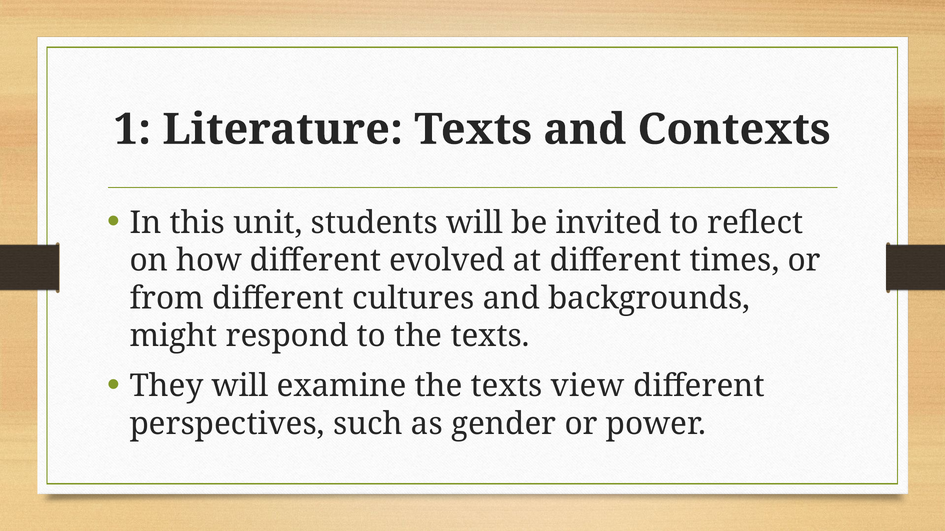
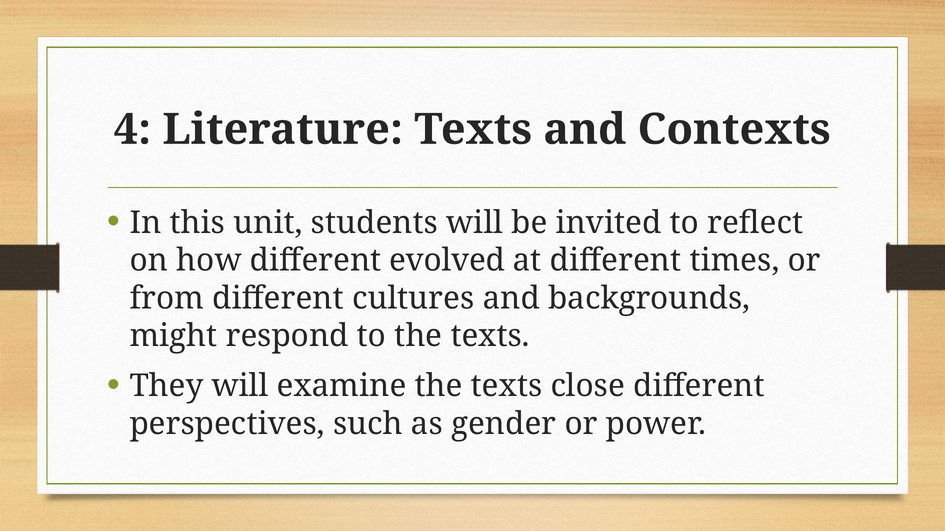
1: 1 -> 4 (132, 130)
view: view -> close (588, 386)
